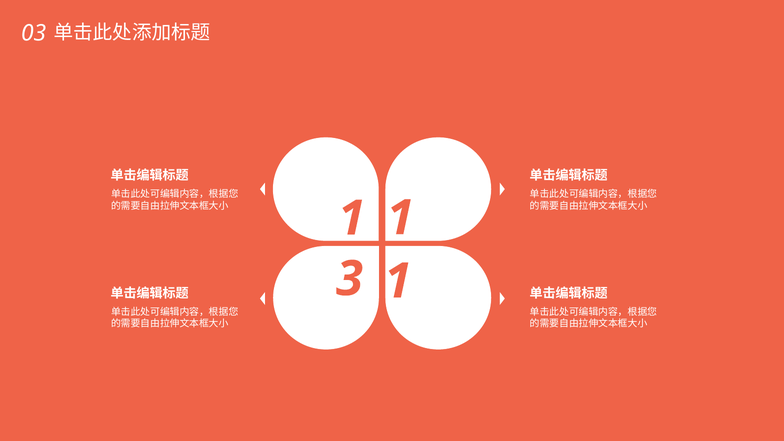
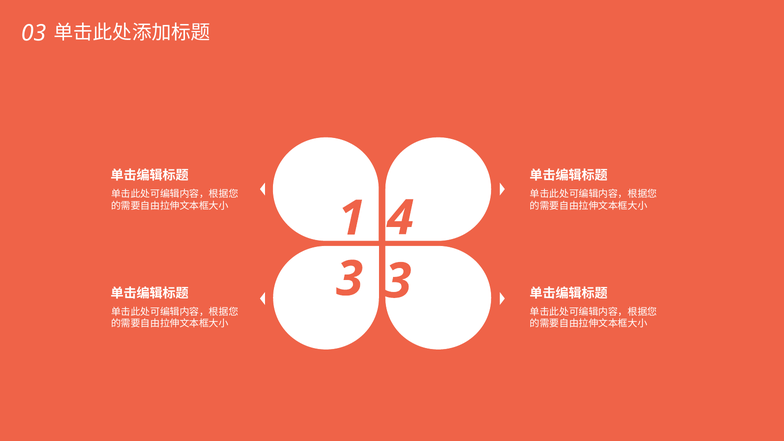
1 1: 1 -> 4 (400, 218)
3 1: 1 -> 3 (398, 281)
